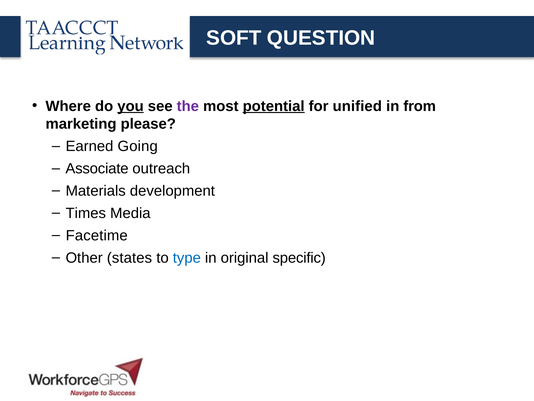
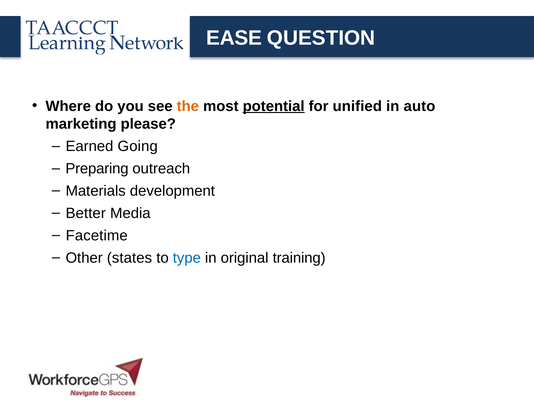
SOFT: SOFT -> EASE (234, 38)
you underline: present -> none (131, 106)
the colour: purple -> orange (188, 106)
from: from -> auto (419, 106)
Associate: Associate -> Preparing (97, 168)
Times: Times -> Better (86, 213)
specific: specific -> training (299, 257)
